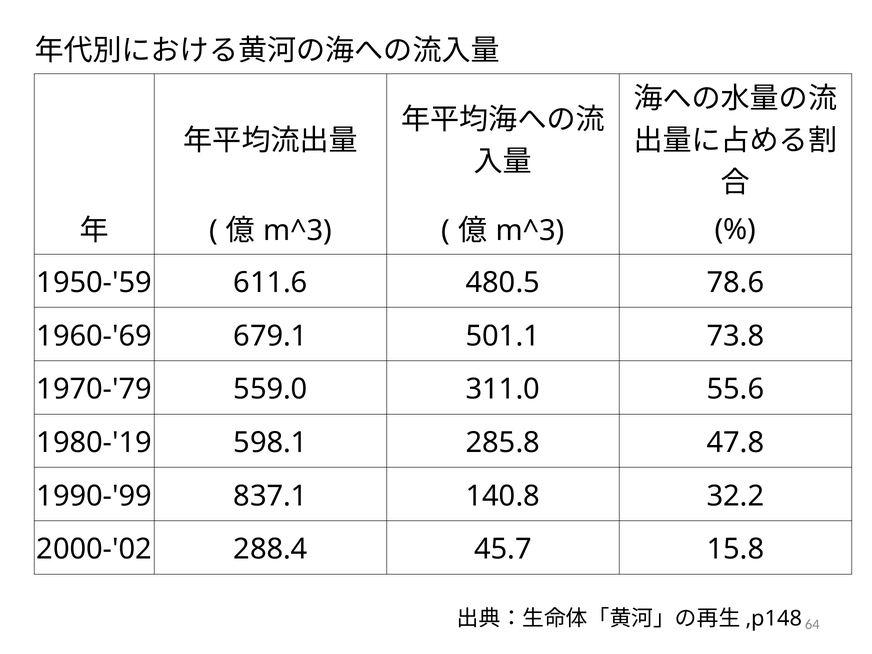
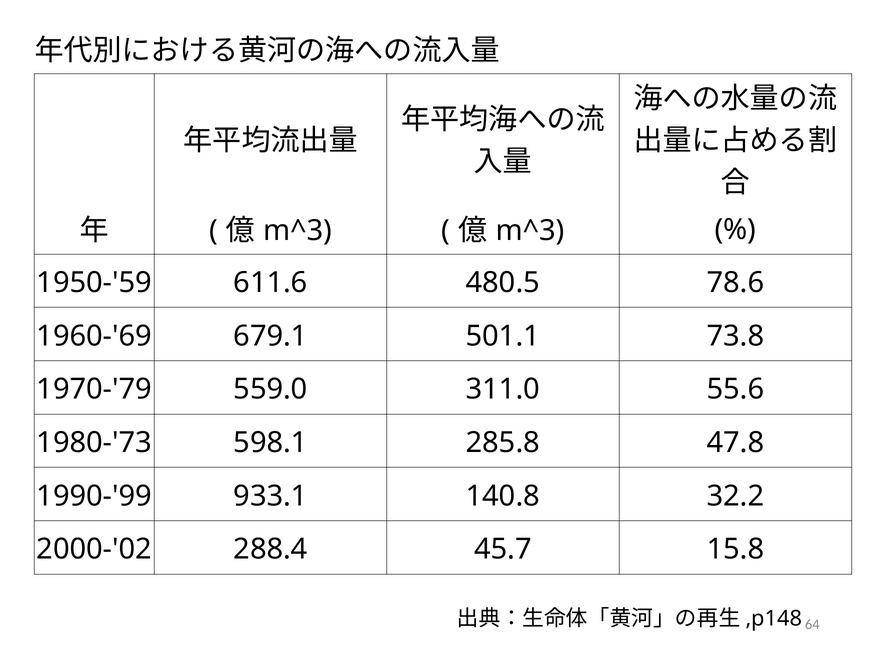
1980-'19: 1980-'19 -> 1980-'73 (94, 443)
837.1: 837.1 -> 933.1 (271, 496)
